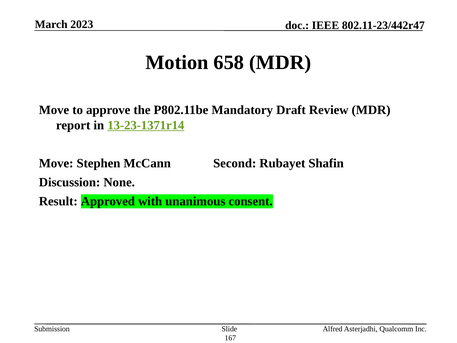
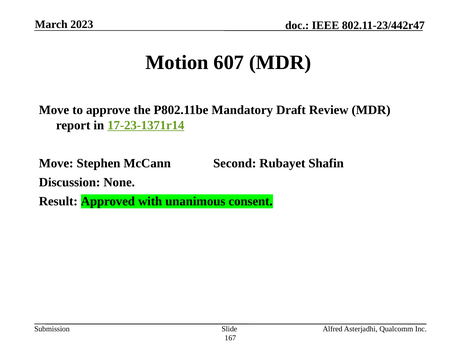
658: 658 -> 607 (229, 62)
13-23-1371r14: 13-23-1371r14 -> 17-23-1371r14 (146, 125)
